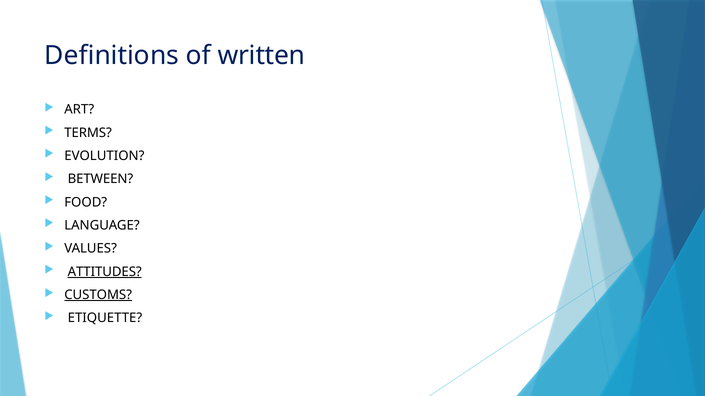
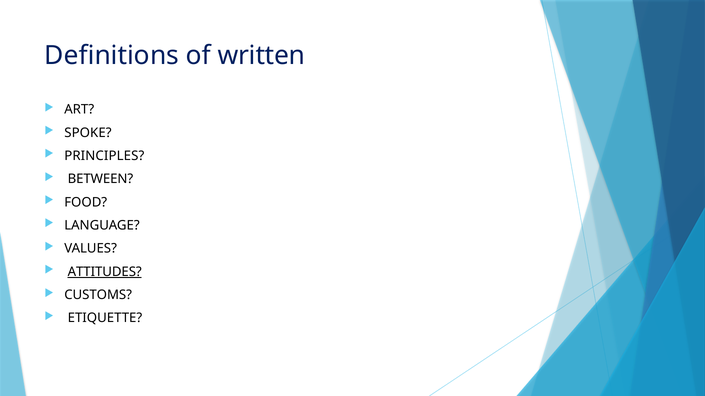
TERMS: TERMS -> SPOKE (88, 133)
EVOLUTION: EVOLUTION -> PRINCIPLES (104, 156)
CUSTOMS underline: present -> none (98, 295)
